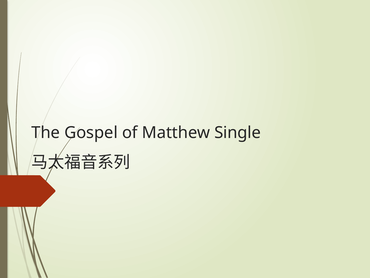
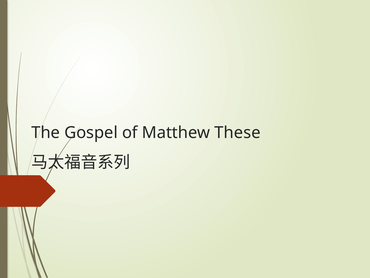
Single: Single -> These (237, 132)
